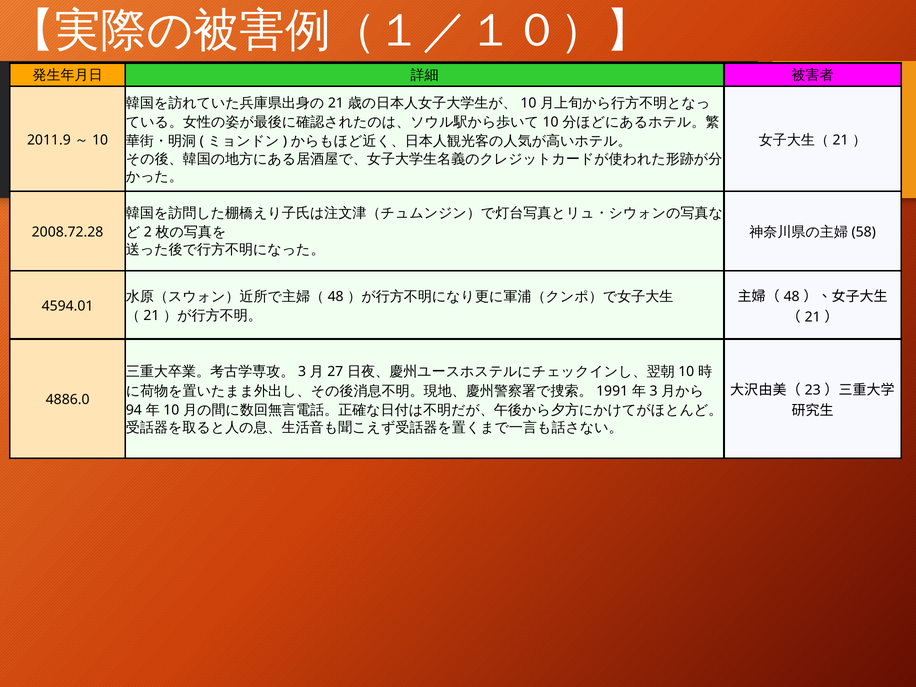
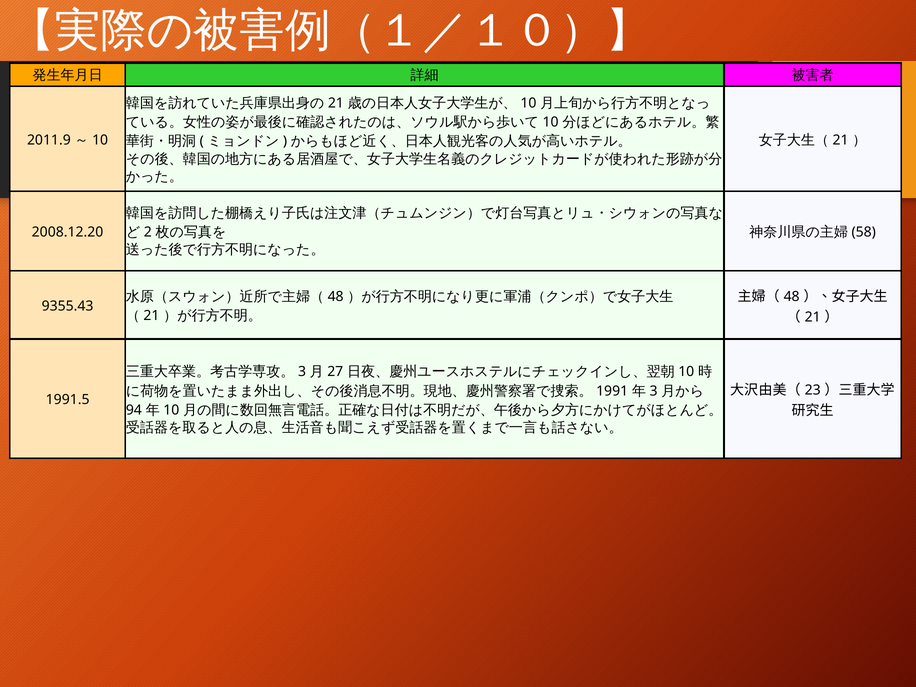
2008.72.28: 2008.72.28 -> 2008.12.20 (68, 232)
4594.01: 4594.01 -> 9355.43 (68, 306)
4886.0: 4886.0 -> 1991.5 (68, 400)
